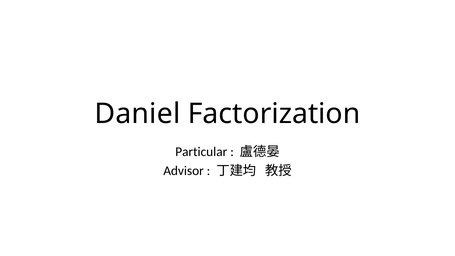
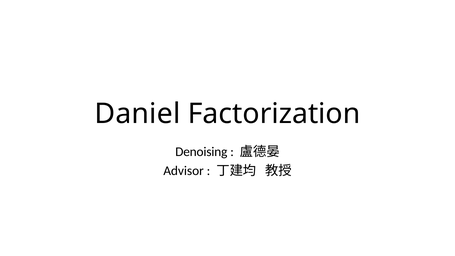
Particular: Particular -> Denoising (201, 152)
